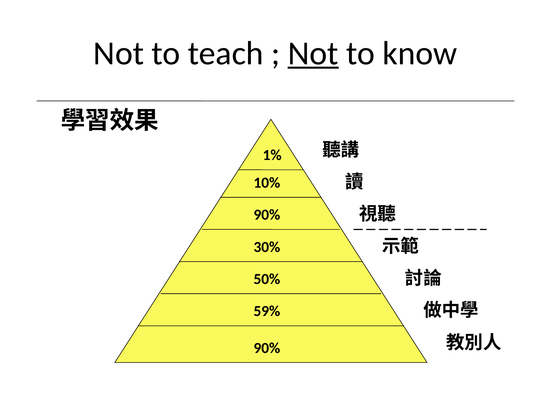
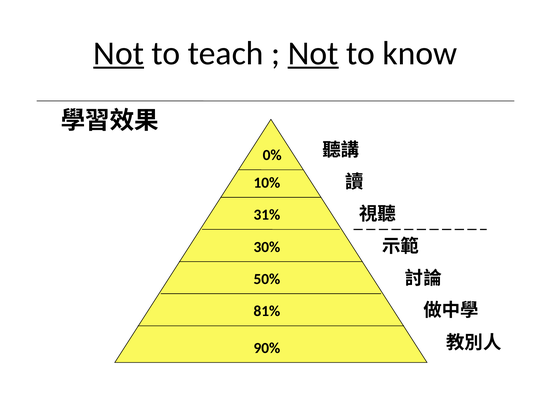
Not underline: none -> present (119, 53)
1%: 1% -> 0% (272, 155)
90%: 90% -> 31% (267, 215)
59%: 59% -> 81% (267, 311)
